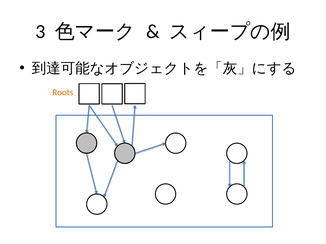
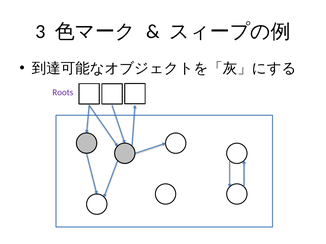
Roots colour: orange -> purple (63, 93)
